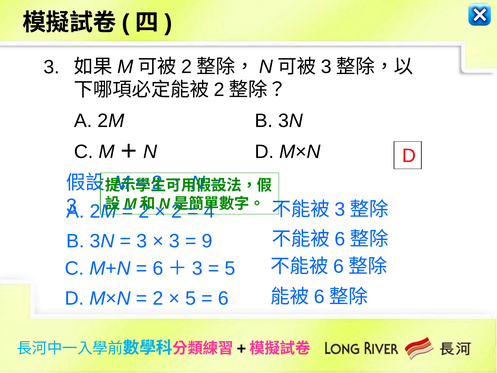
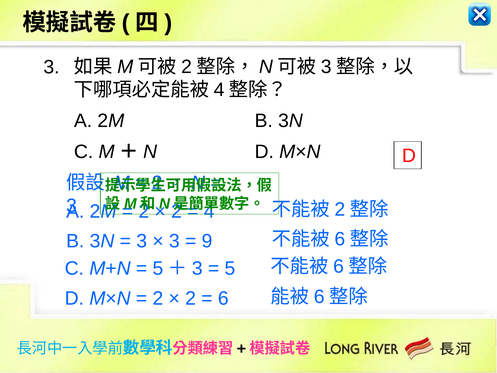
2: 2 -> 4 (219, 90)
3: 3 -> 2 (340, 209)
6: 6 -> 5 (158, 268)
5: 5 -> 2 (191, 298)
